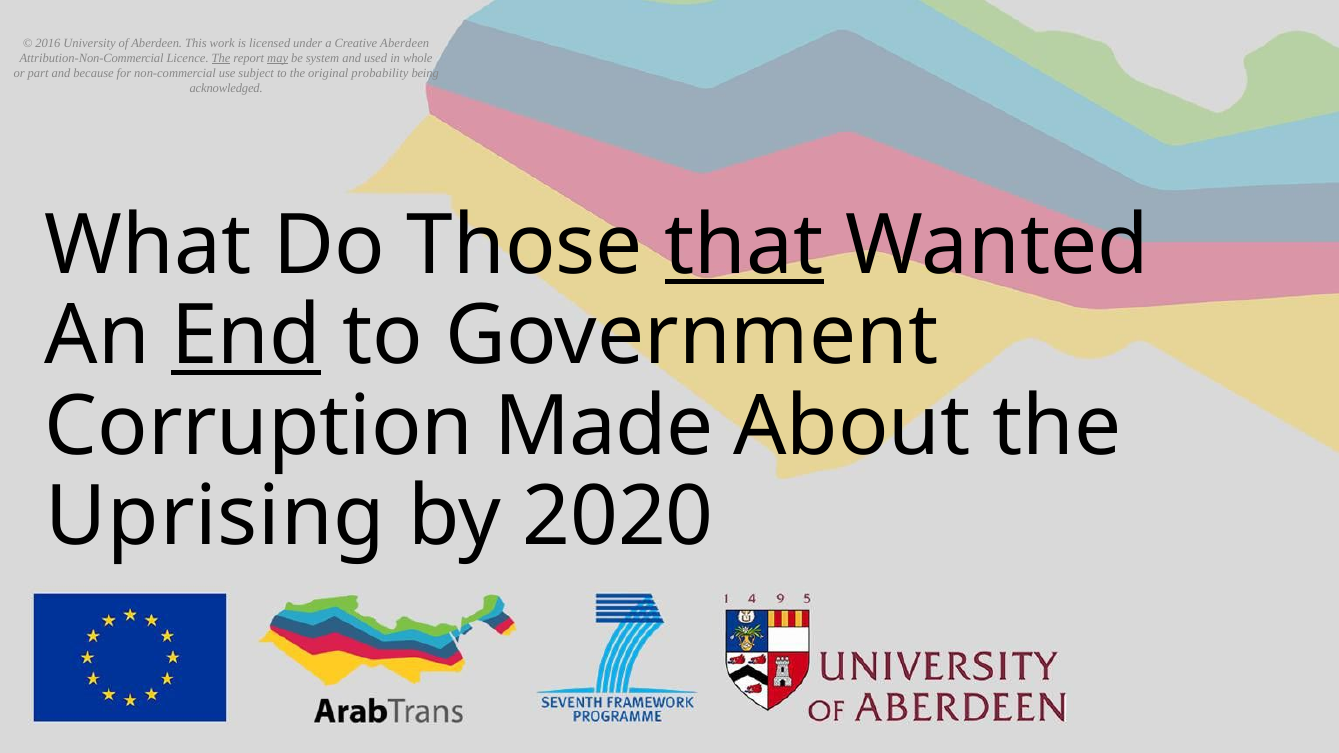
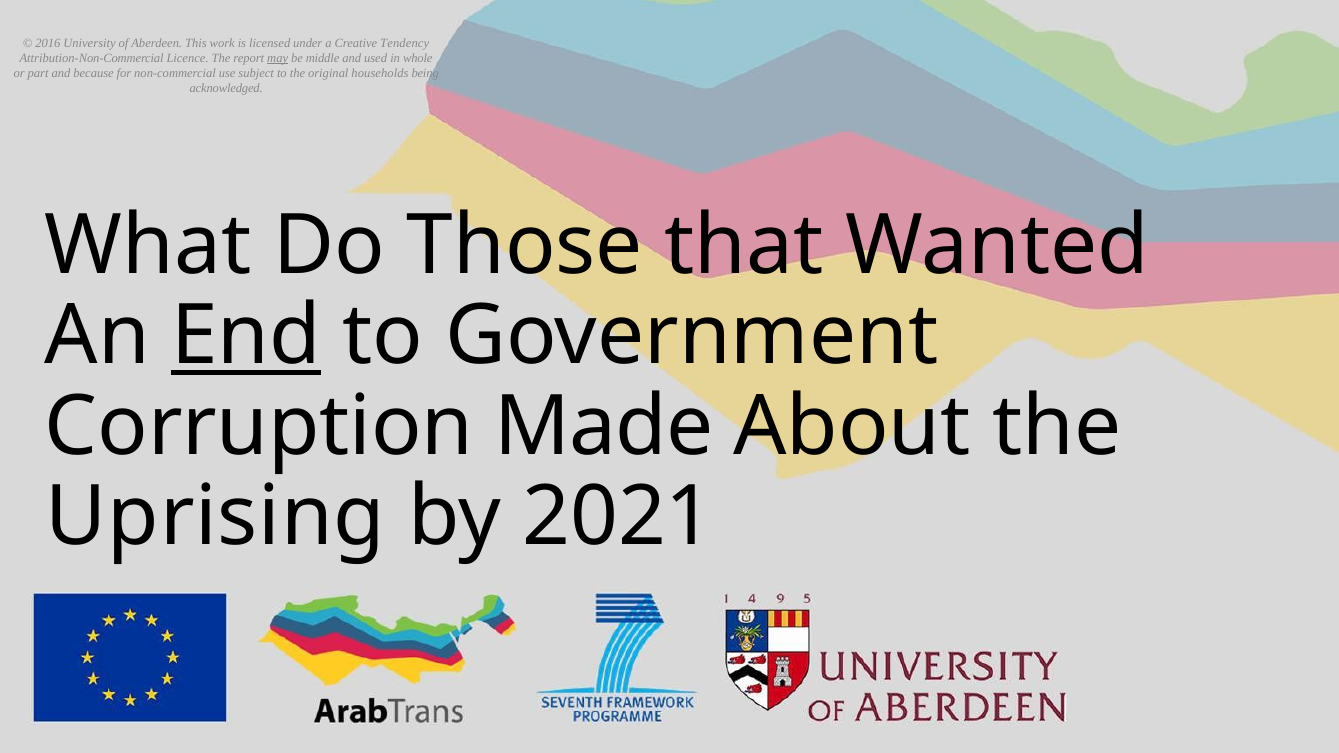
Creative Aberdeen: Aberdeen -> Tendency (405, 43)
The underline: present -> none (221, 58)
system: system -> middle (323, 58)
probability: probability -> households (380, 73)
that underline: present -> none (744, 246)
2020: 2020 -> 2021 (618, 517)
